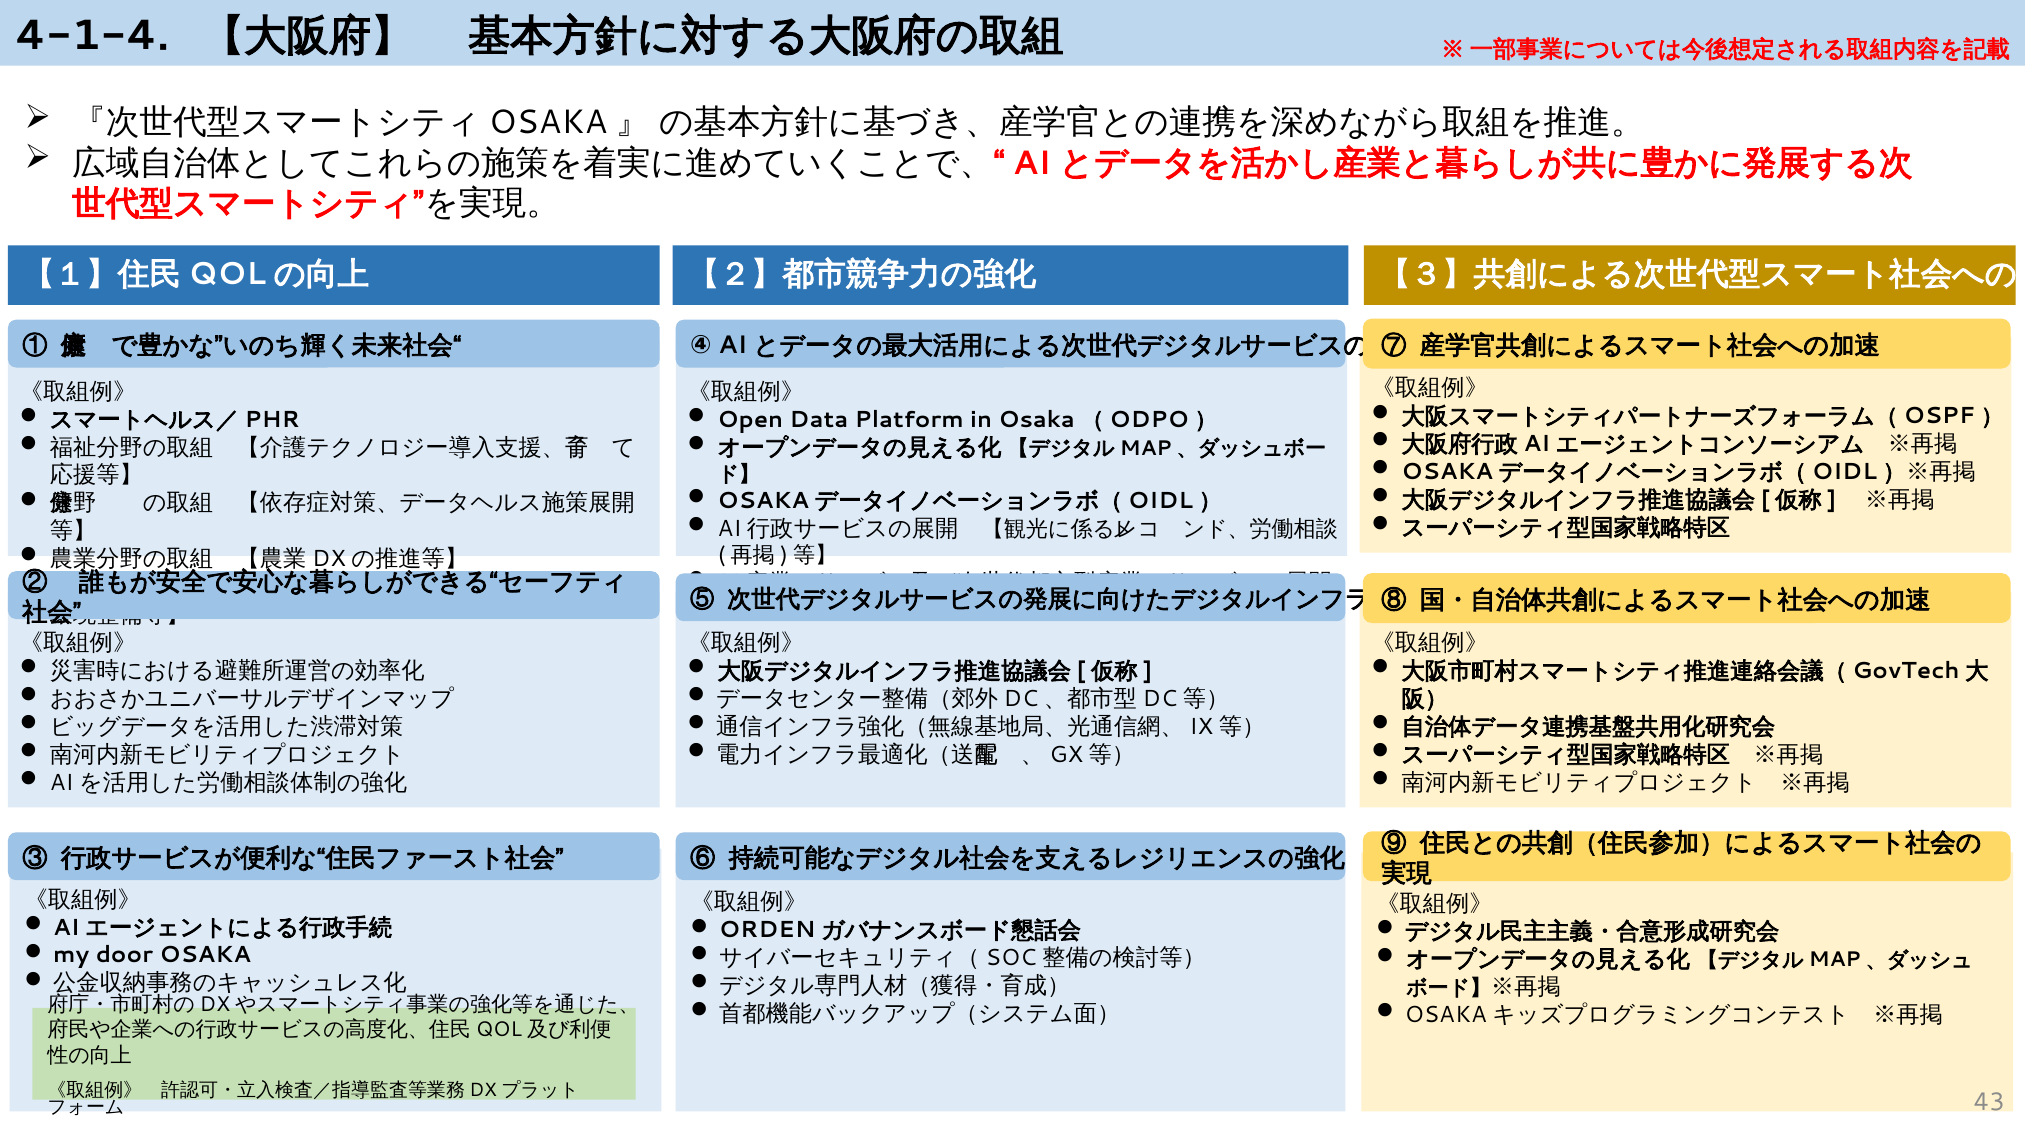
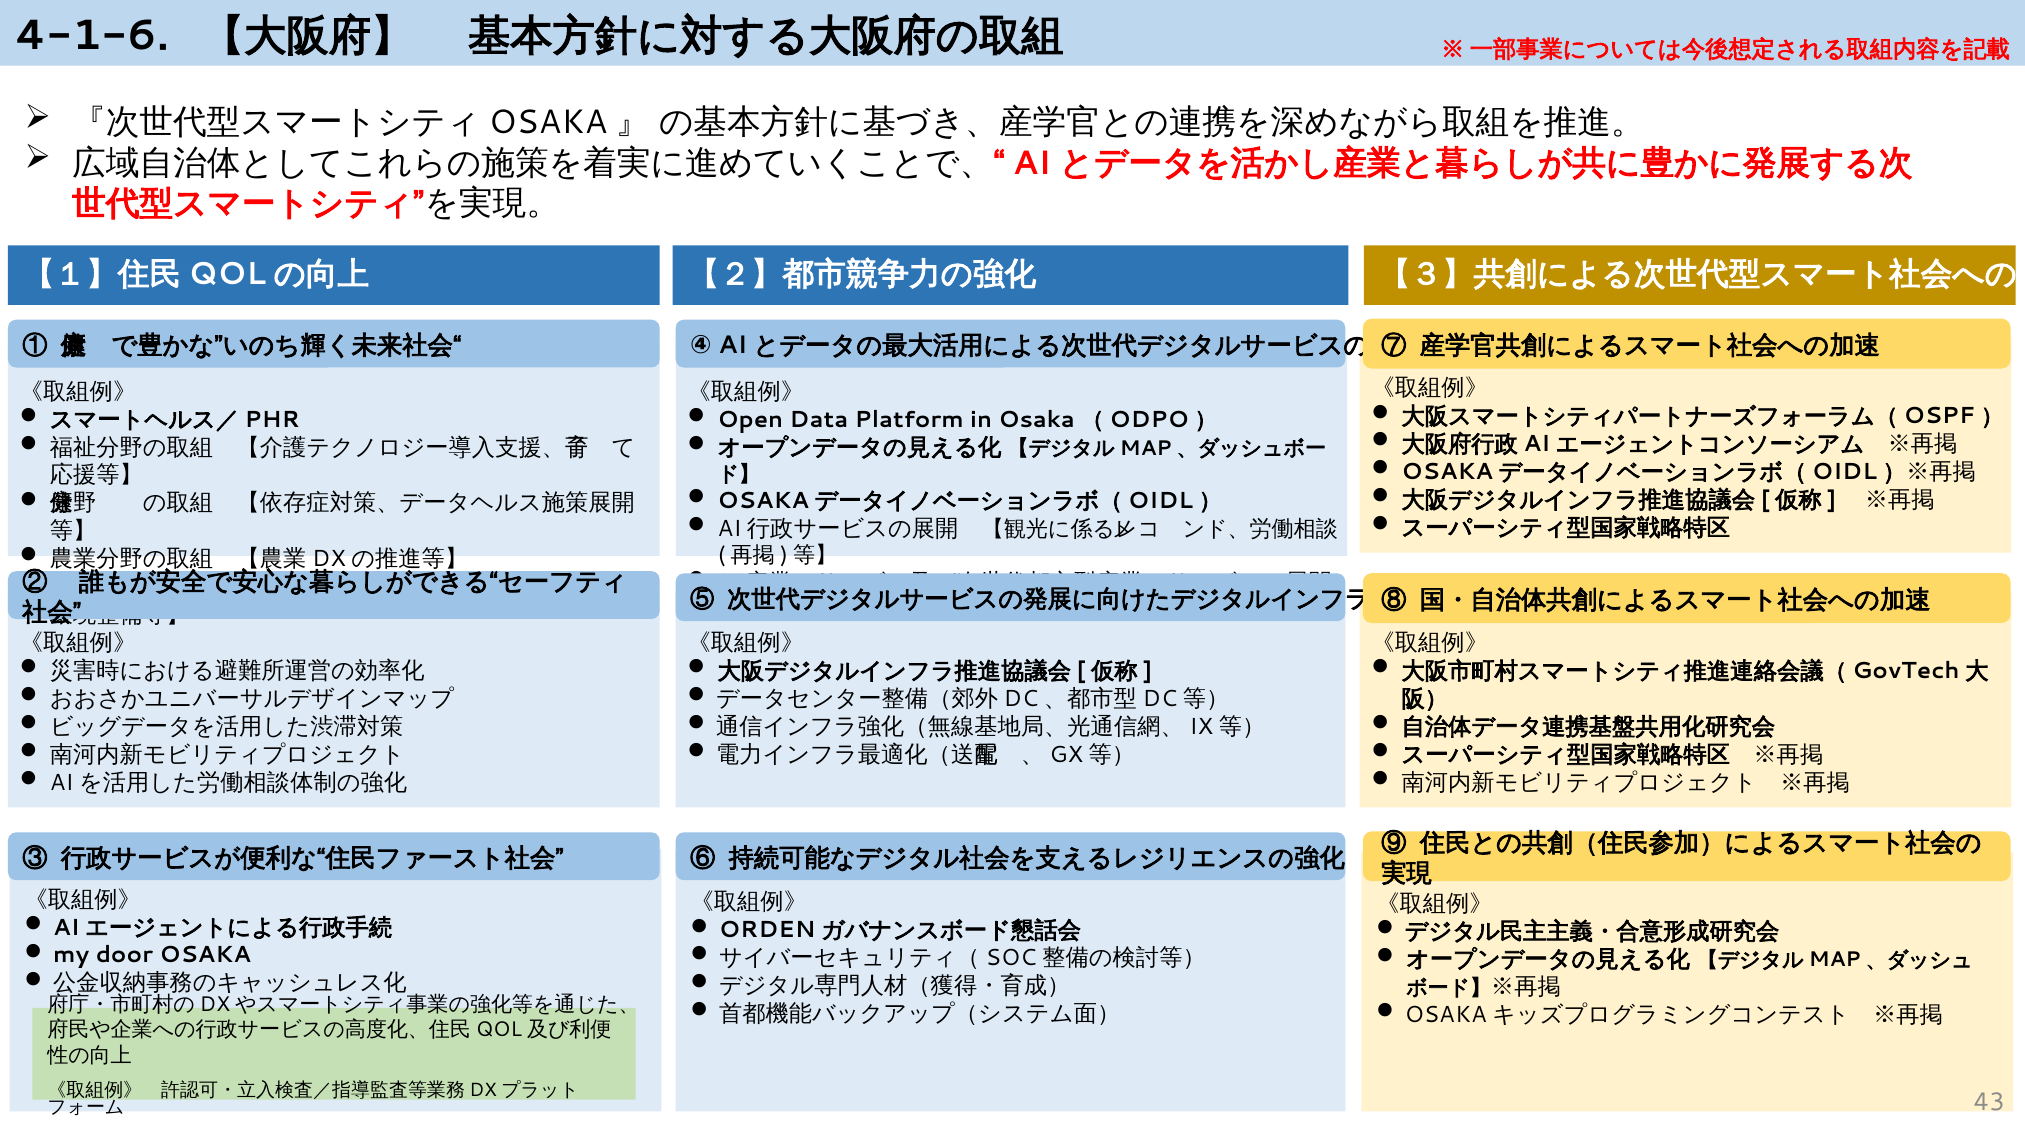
4-1-4: 4-1-4 -> 4-1-6 (92, 36)
